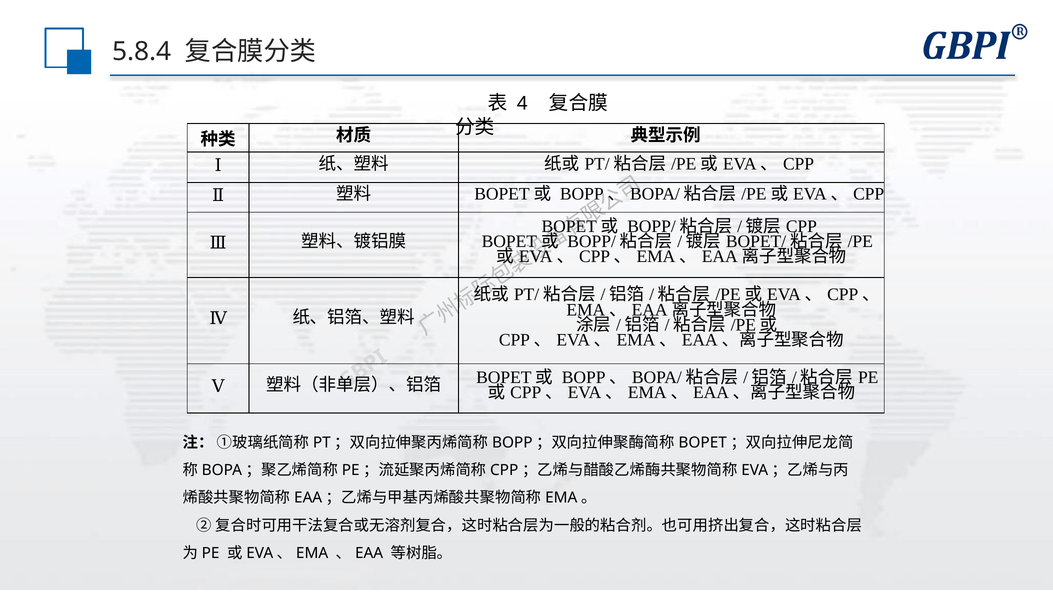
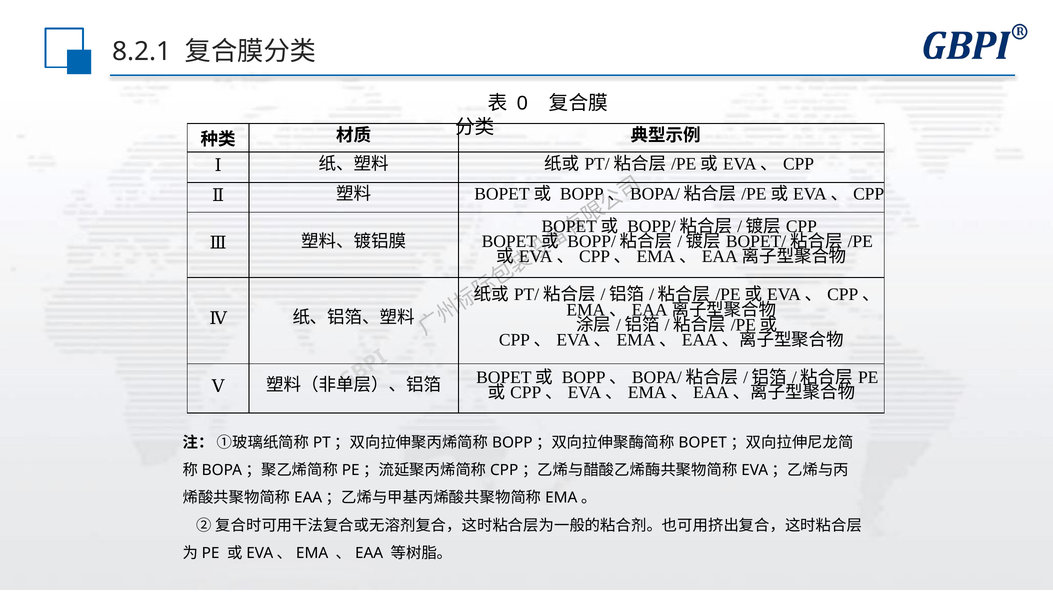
5.8.4: 5.8.4 -> 8.2.1 (142, 52)
4: 4 -> 0 (522, 103)
